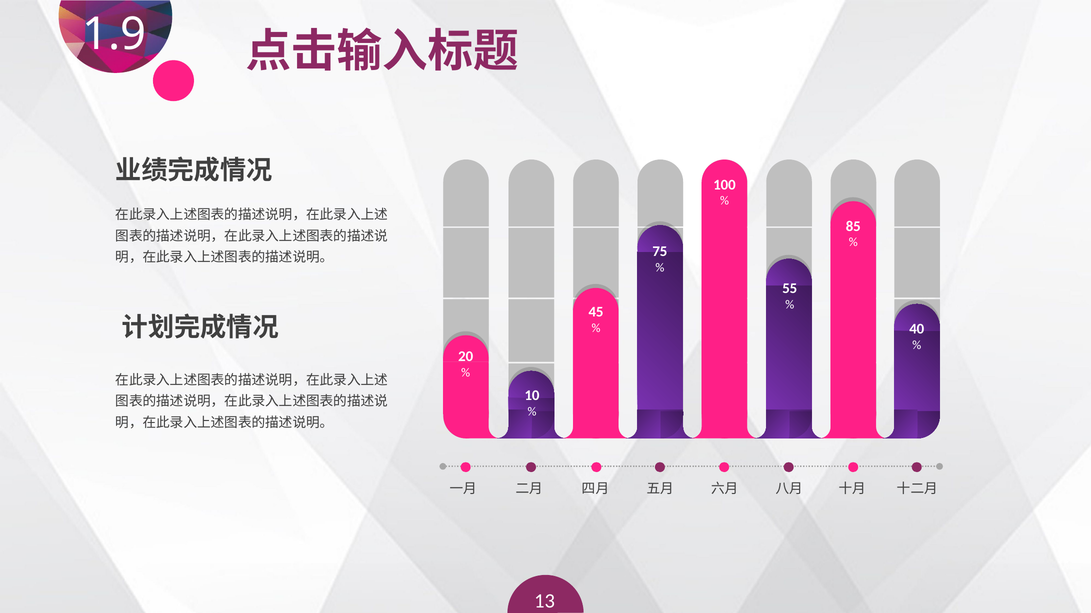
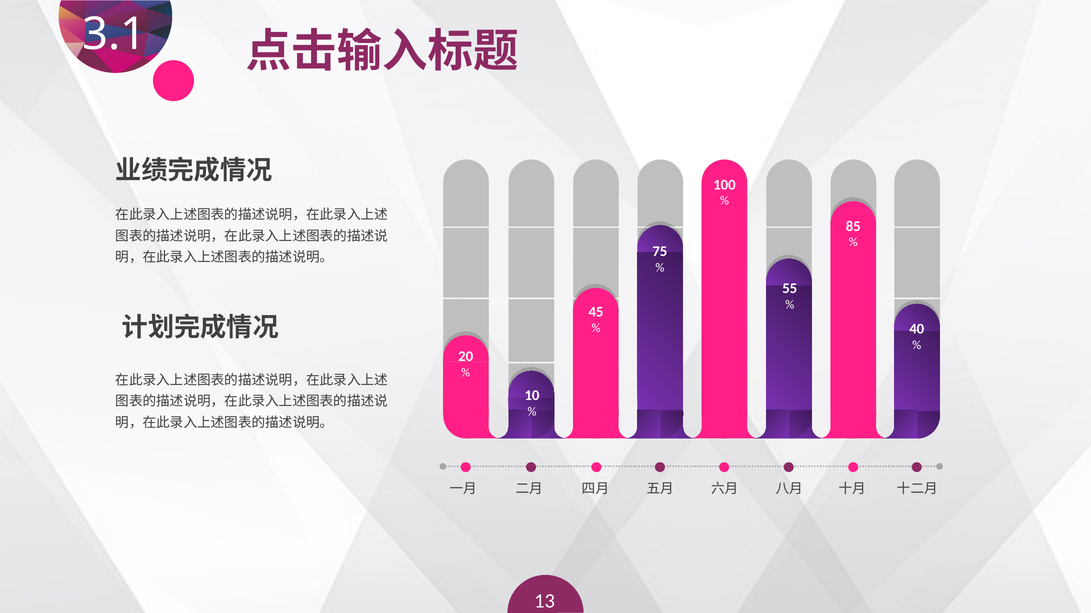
1.9: 1.9 -> 3.1 (114, 34)
